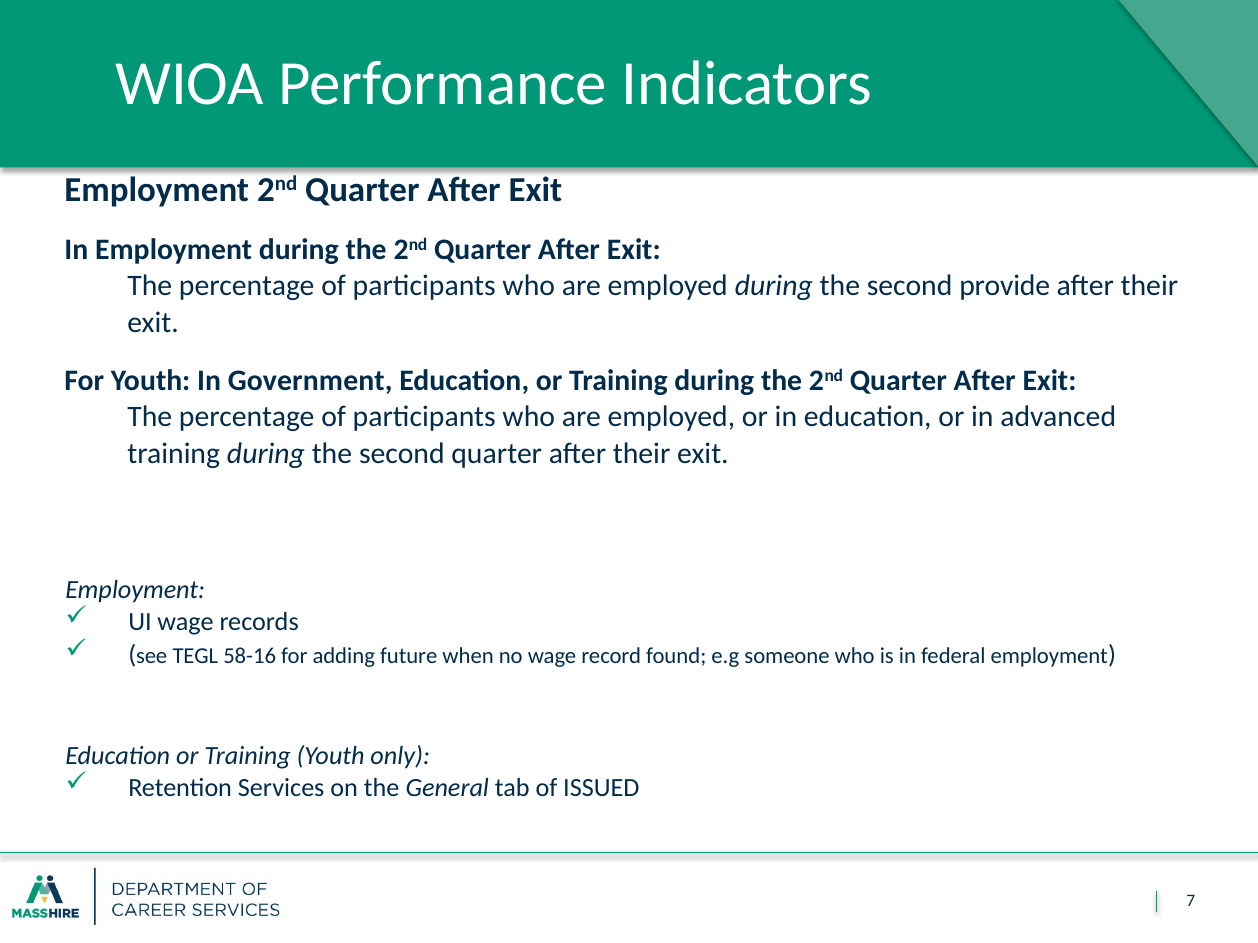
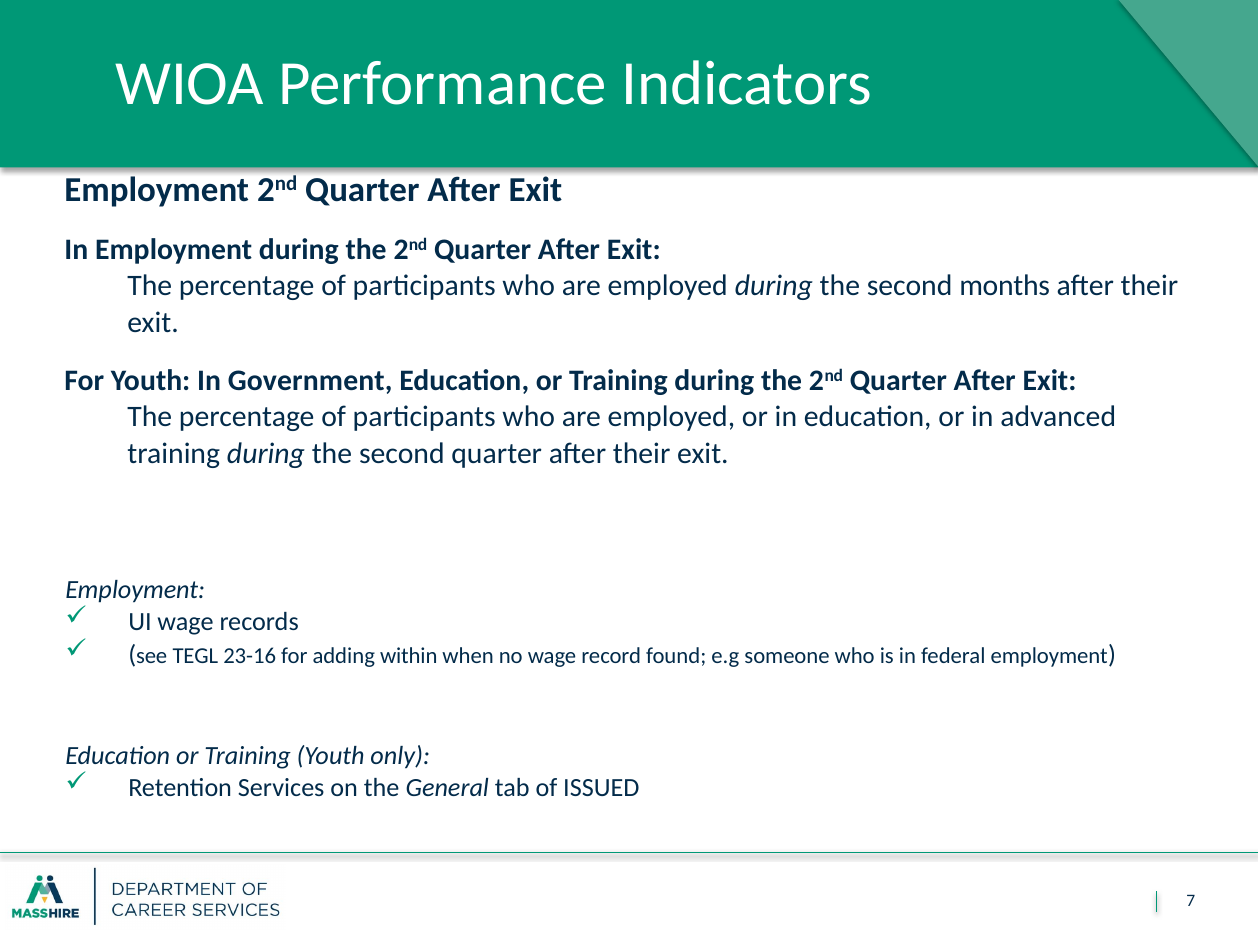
provide: provide -> months (1005, 286)
58-16: 58-16 -> 23-16 (250, 656)
future: future -> within (409, 656)
